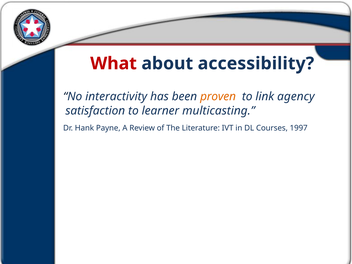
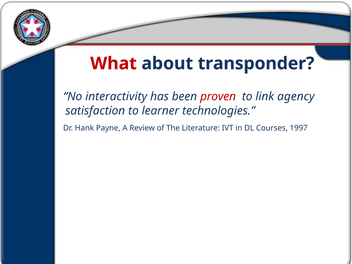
accessibility: accessibility -> transponder (256, 63)
proven colour: orange -> red (218, 97)
multicasting: multicasting -> technologies (219, 111)
